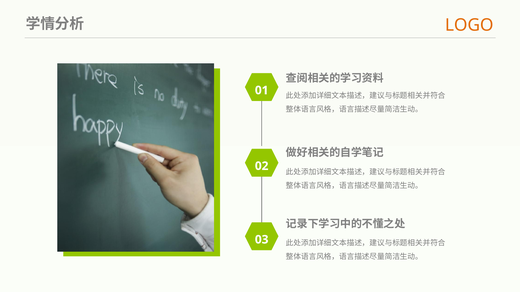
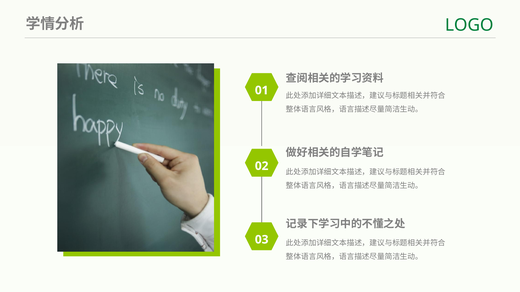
LOGO colour: orange -> green (469, 25)
